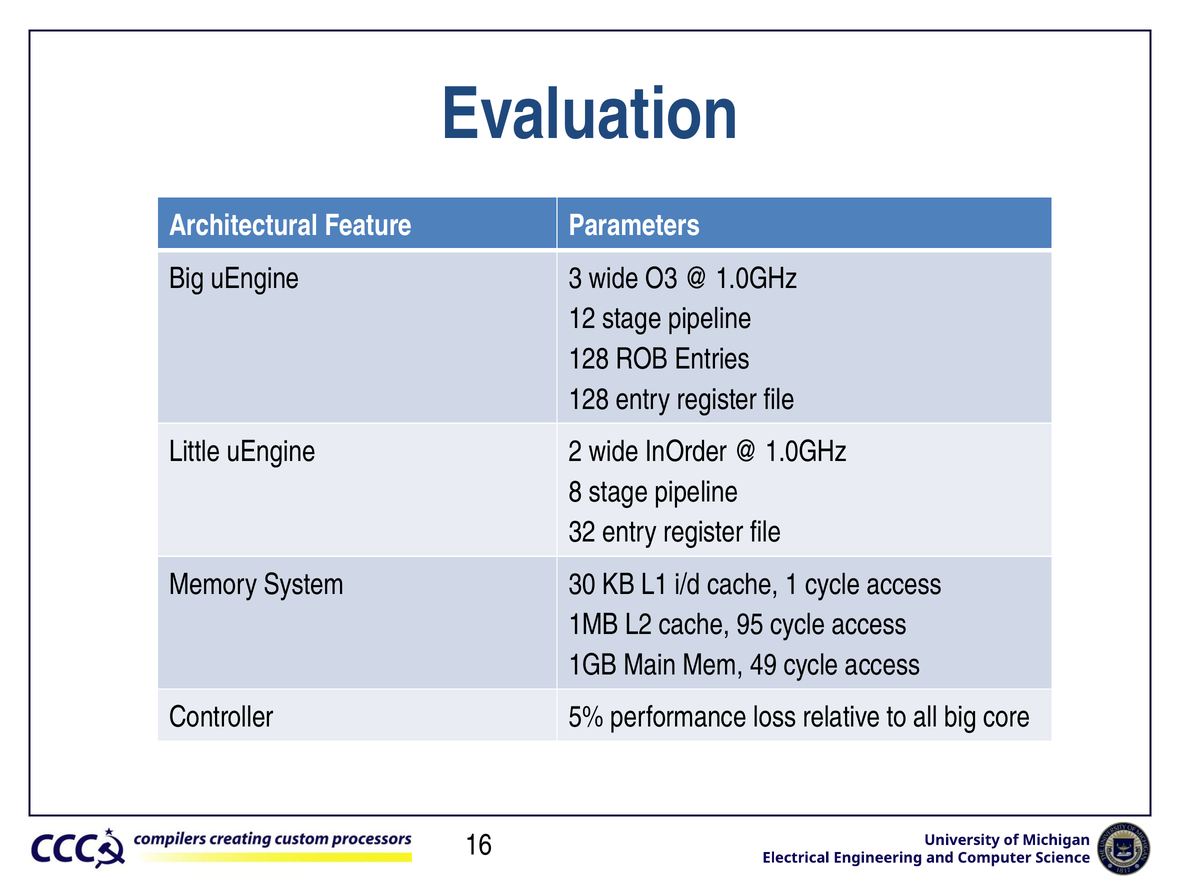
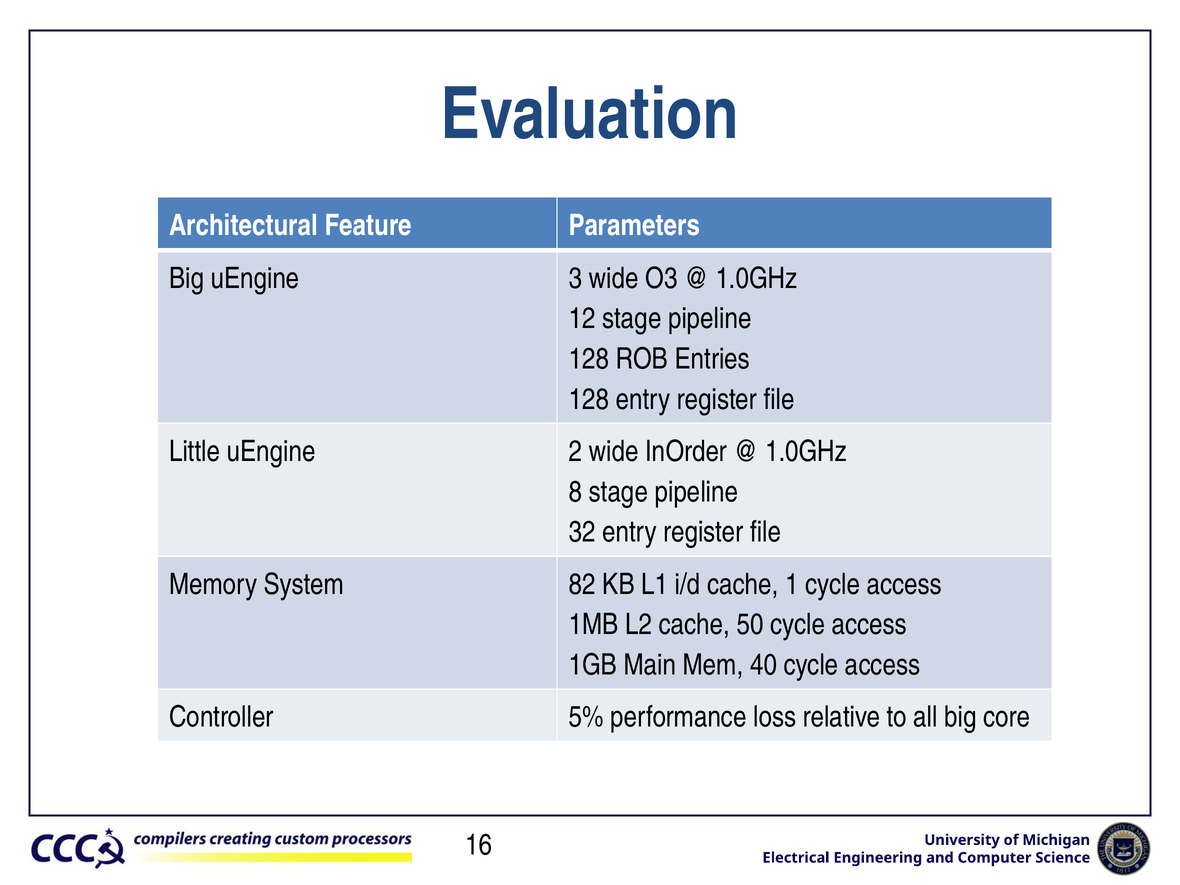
30: 30 -> 82 (582, 584)
95: 95 -> 50 (750, 625)
49: 49 -> 40 (763, 665)
